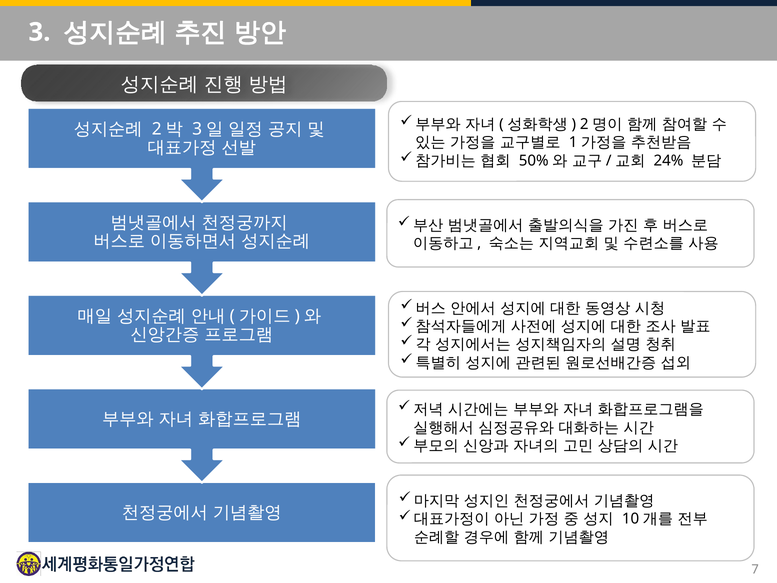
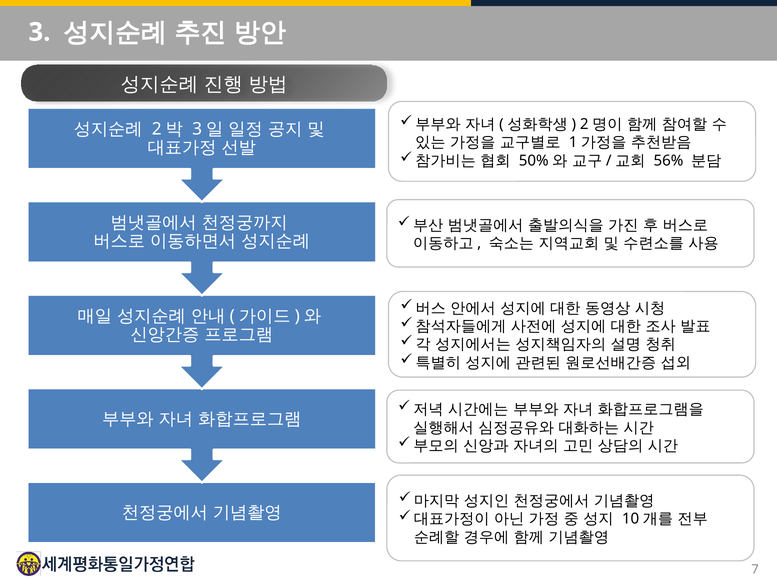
24%: 24% -> 56% (668, 160)
